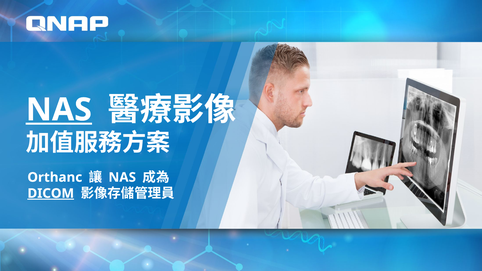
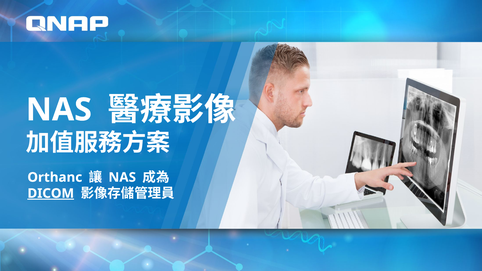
NAS underline: present -> none (59, 110)
